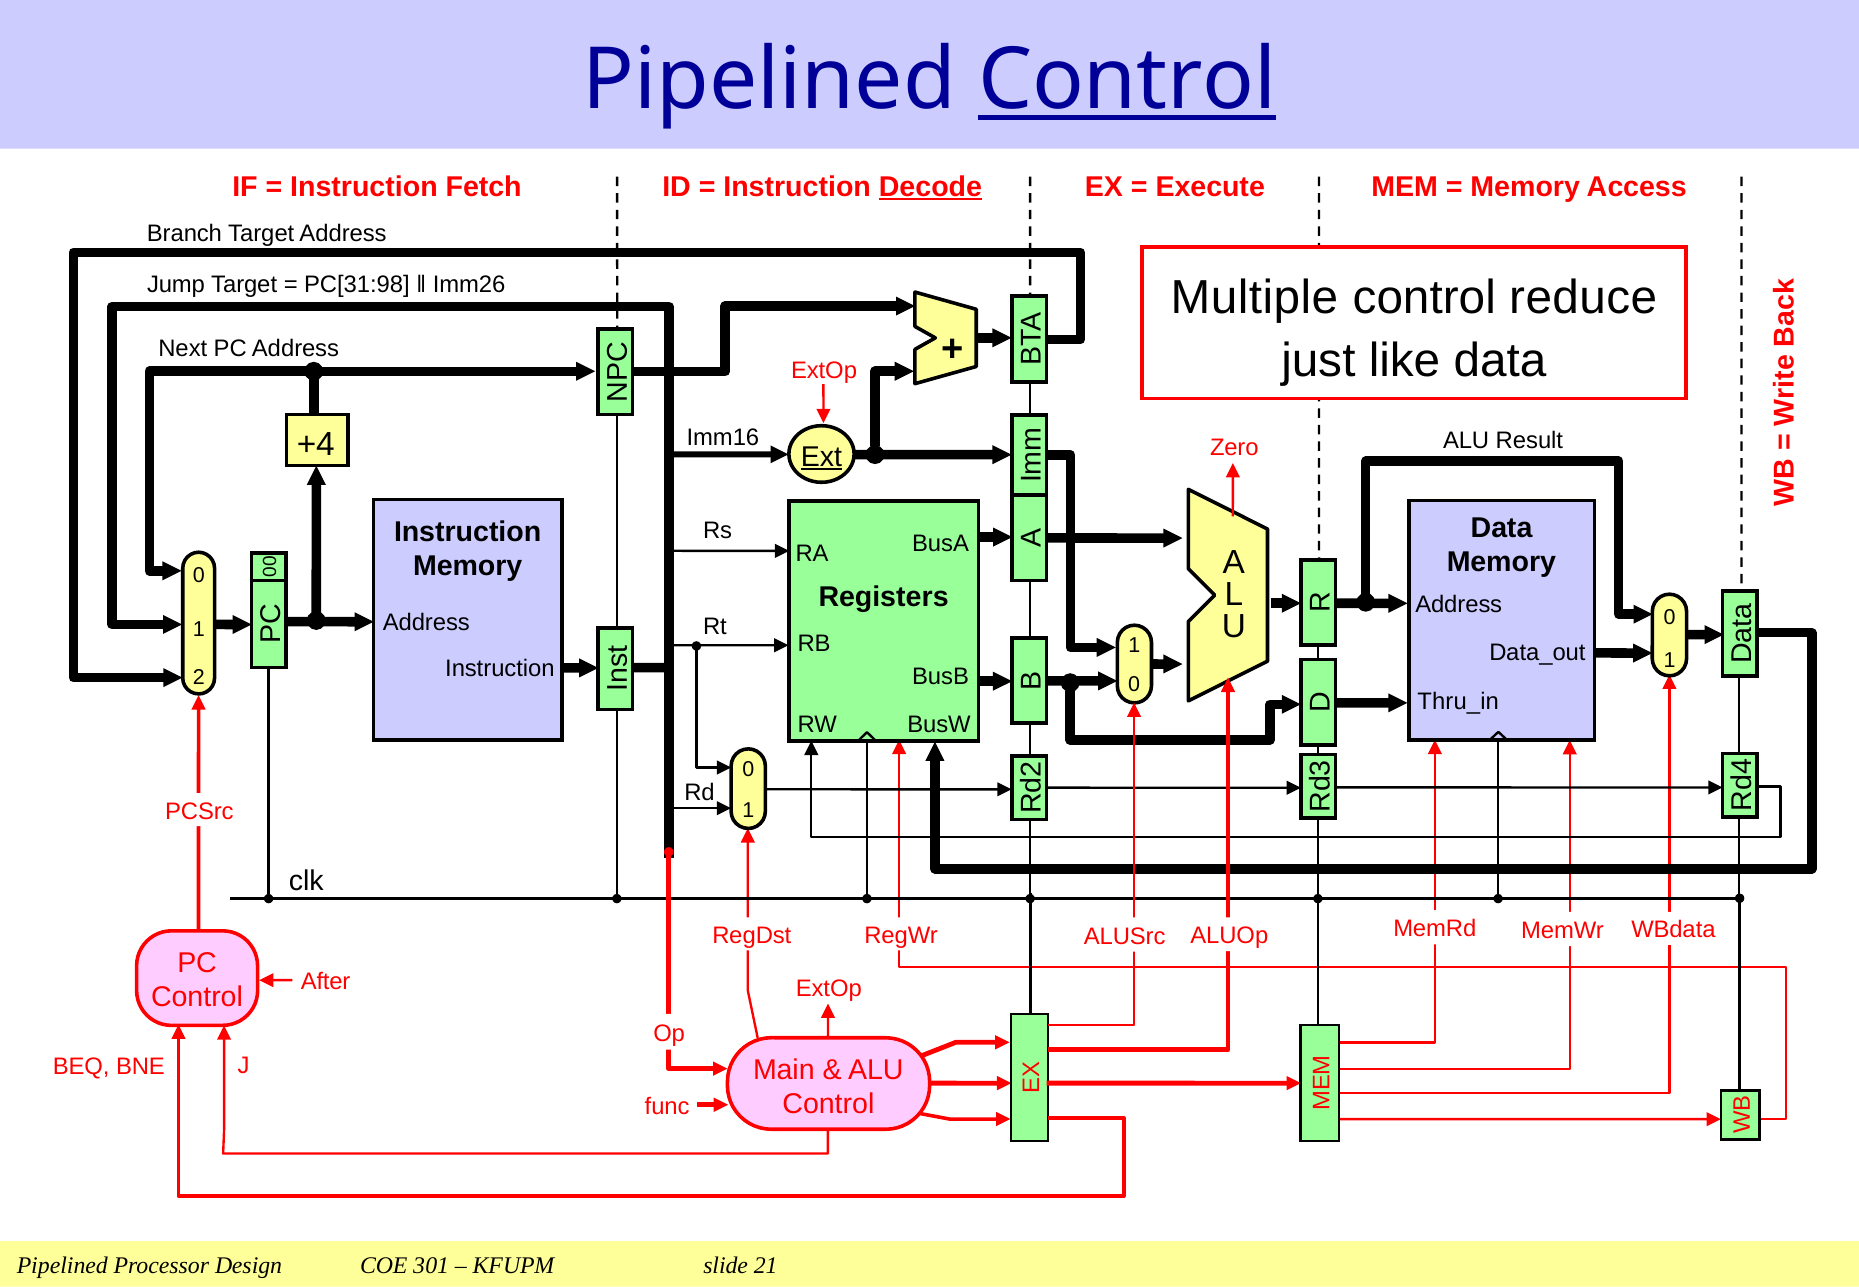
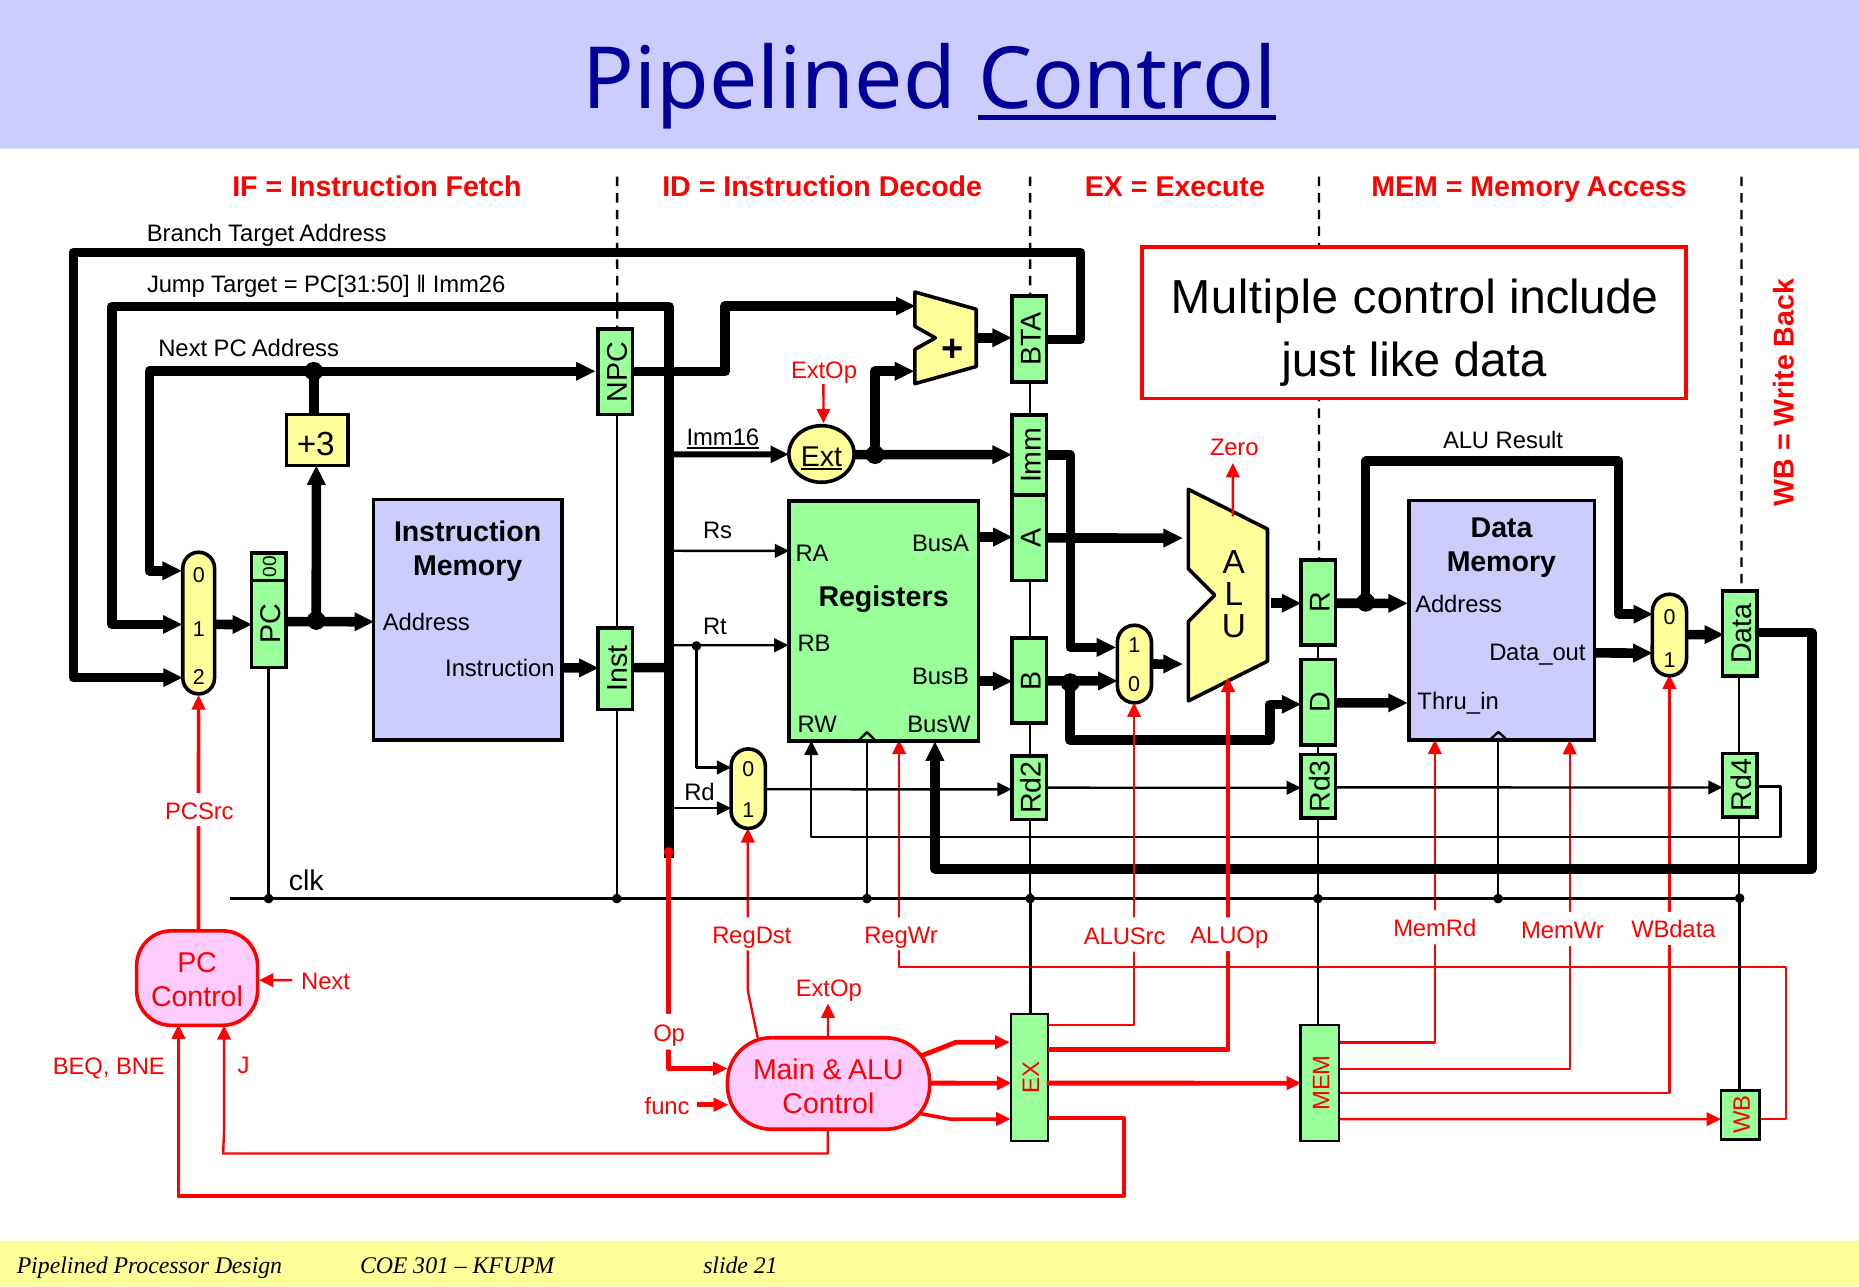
Decode underline: present -> none (930, 187)
PC[31:98: PC[31:98 -> PC[31:50 (357, 285)
reduce: reduce -> include (1584, 297)
Imm16 underline: none -> present (723, 438)
+4: +4 -> +3 (316, 444)
After: After -> Next (326, 982)
